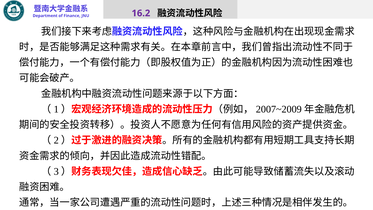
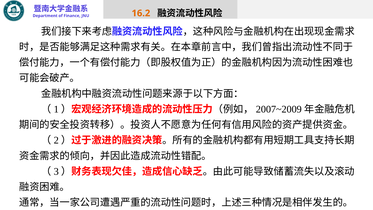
16.2 colour: purple -> orange (141, 13)
